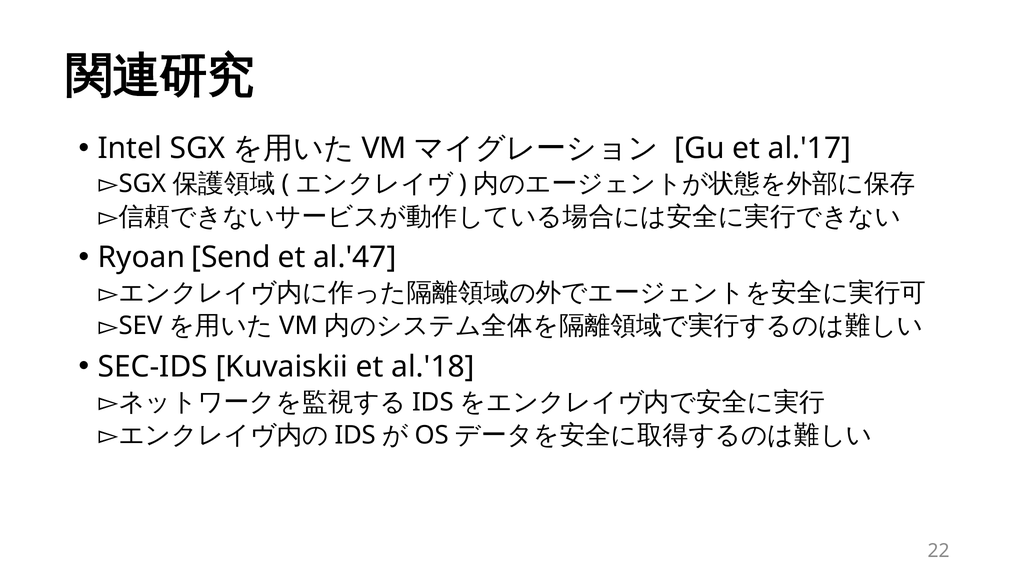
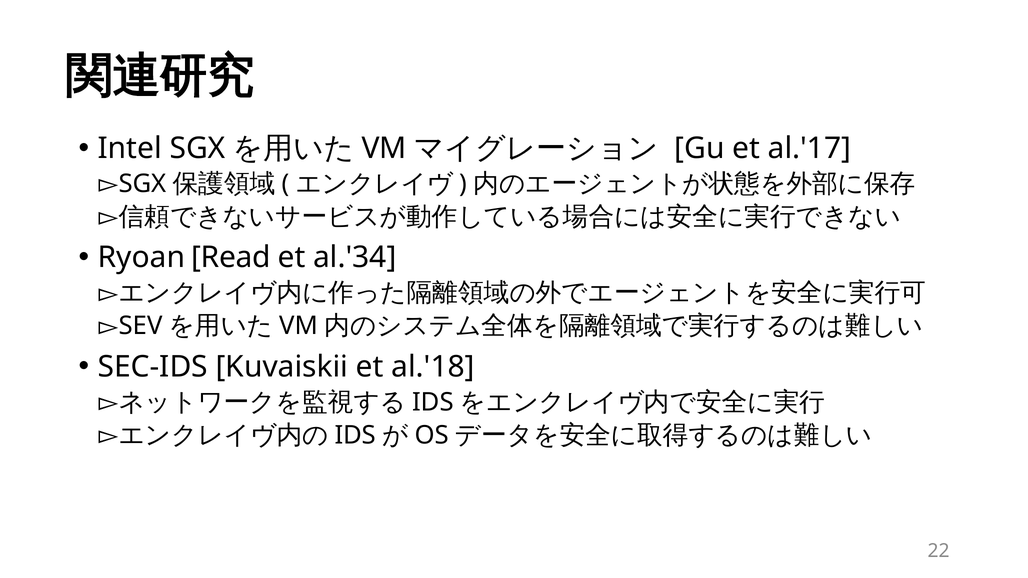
Send: Send -> Read (231, 258)
al.'47: al.'47 -> al.'34 (355, 258)
